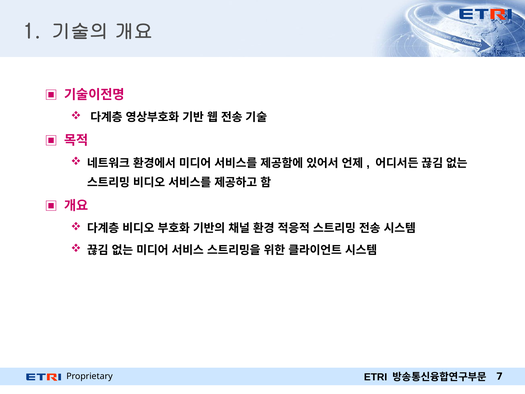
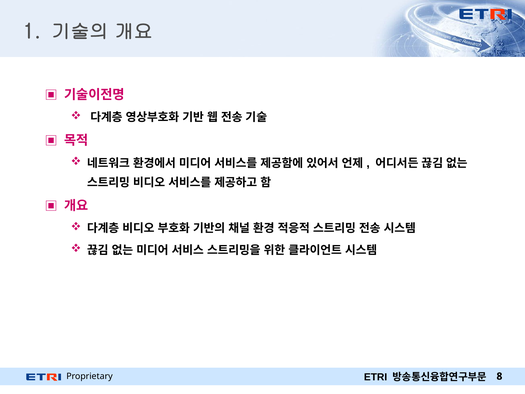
7: 7 -> 8 (499, 376)
